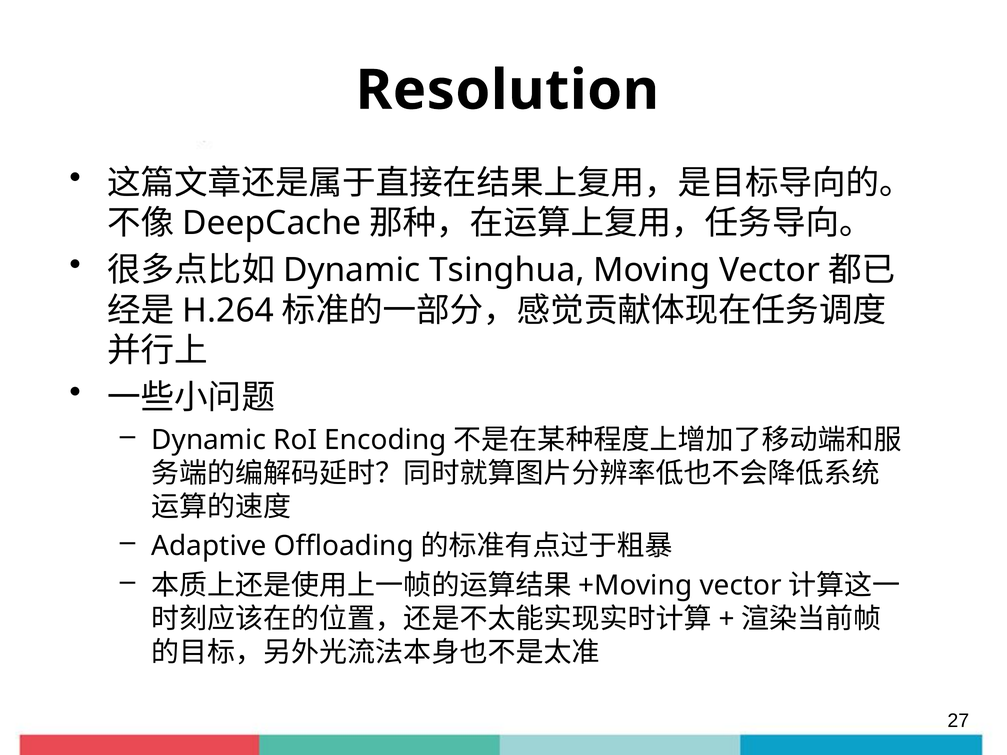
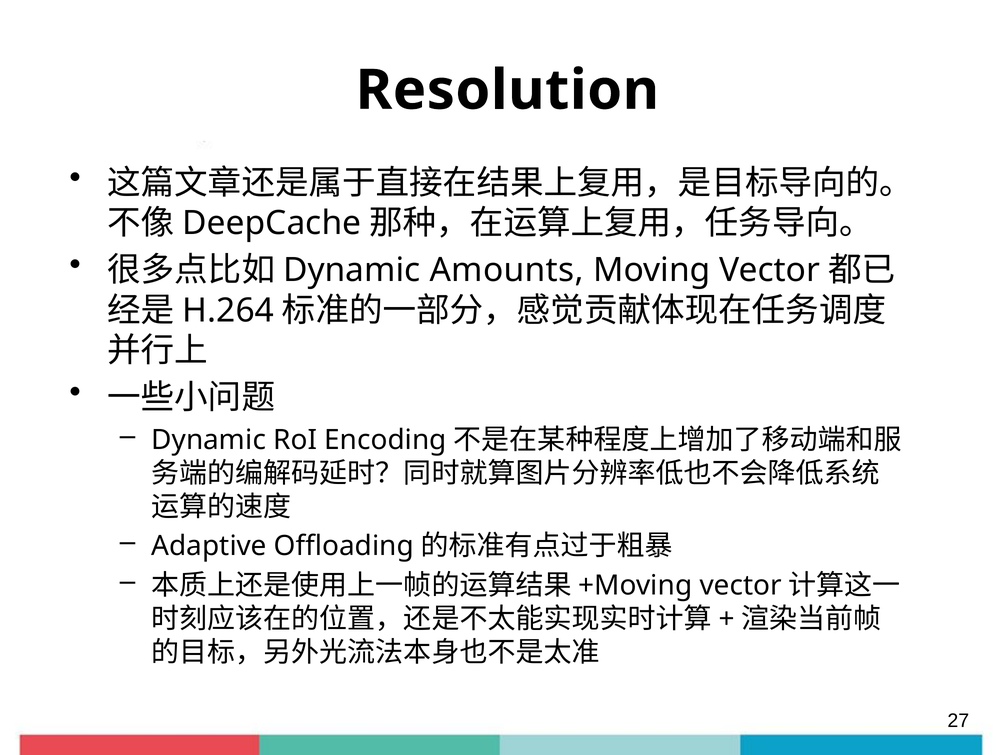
Tsinghua: Tsinghua -> Amounts (507, 270)
